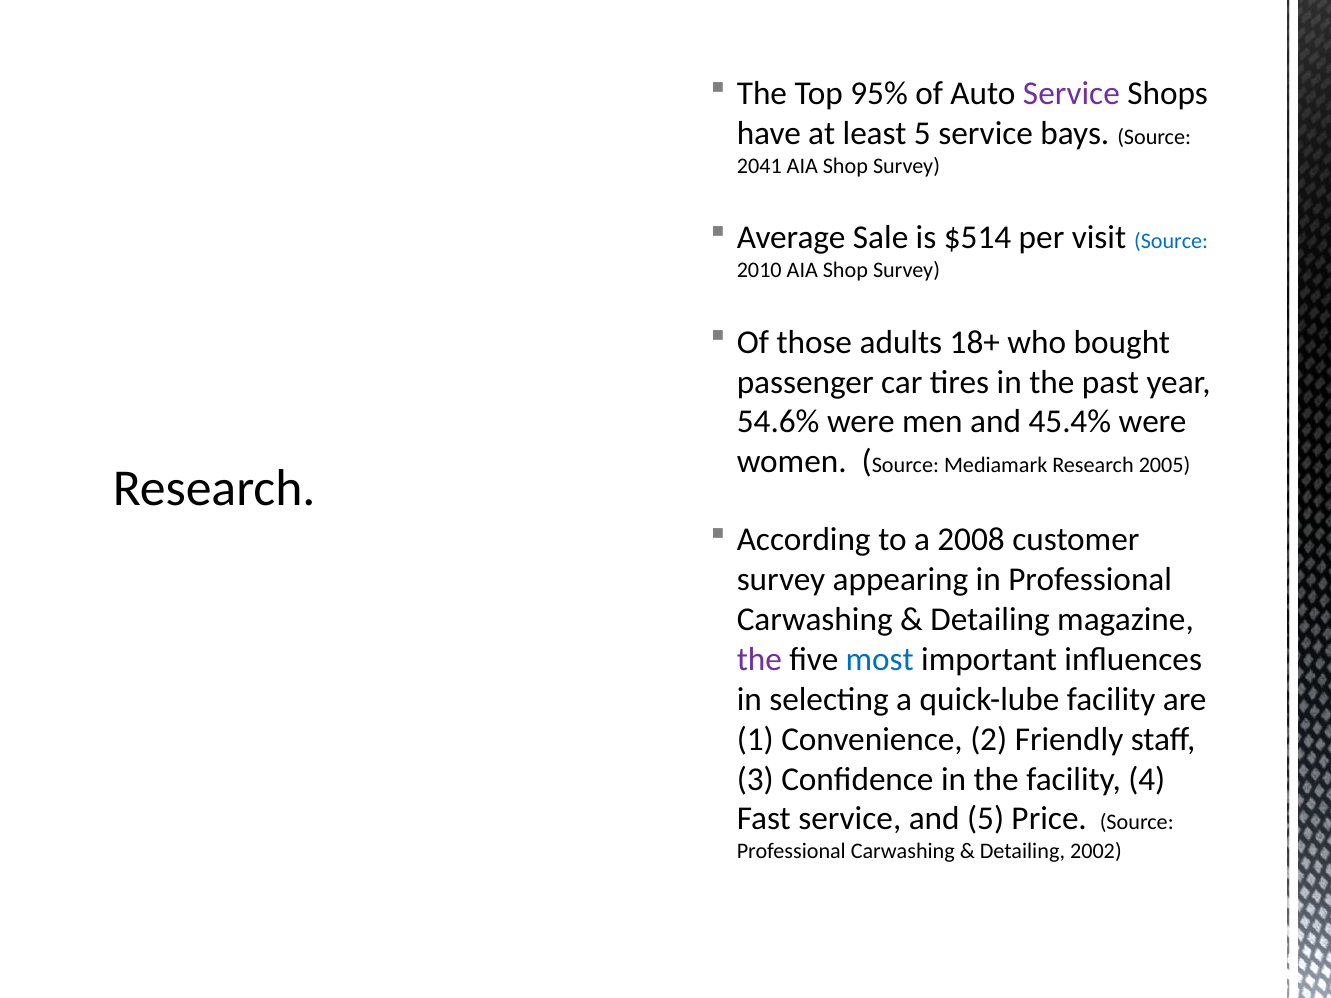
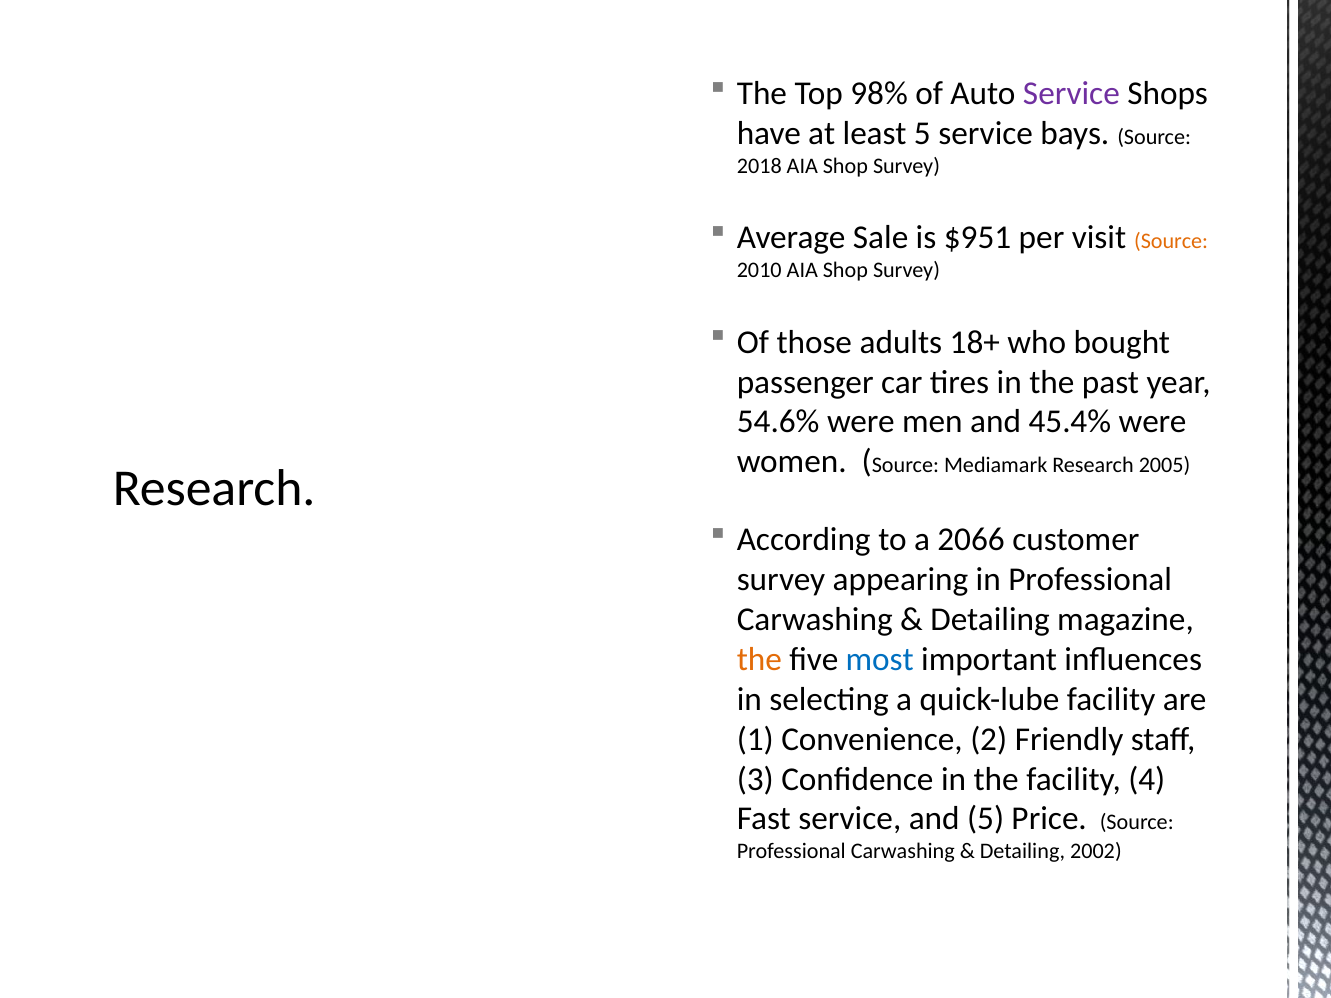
95%: 95% -> 98% (879, 94)
2041: 2041 -> 2018 (759, 166)
$514: $514 -> $951 (978, 238)
Source colour: blue -> orange (1171, 242)
2008: 2008 -> 2066 (971, 540)
the colour: purple -> orange (759, 659)
